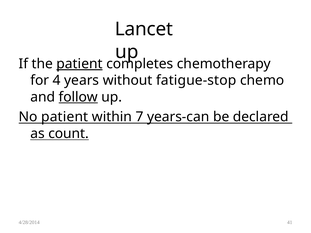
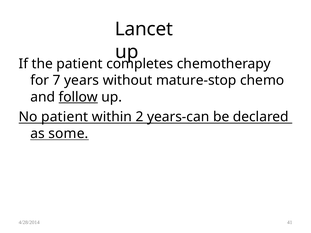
patient underline: present -> none (80, 64)
4: 4 -> 7 (57, 81)
fatigue-stop: fatigue-stop -> mature-stop (196, 81)
7: 7 -> 2 (140, 117)
count: count -> some (68, 134)
